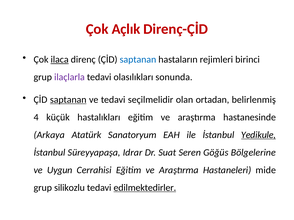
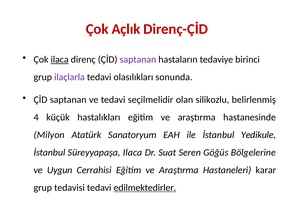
saptanan colour: blue -> purple (138, 60)
rejimleri: rejimleri -> tedaviye (216, 60)
saptanan underline: present -> none (68, 100)
ortadan: ortadan -> silikozlu (212, 100)
Arkaya: Arkaya -> Milyon (49, 135)
Yedikule underline: present -> none (259, 135)
Süreyyapaşa Idrar: Idrar -> Ilaca (133, 153)
mide: mide -> karar (266, 170)
silikozlu: silikozlu -> tedavisi (69, 188)
